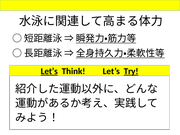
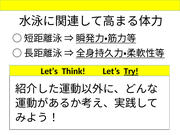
Let’s underline: present -> none (49, 71)
